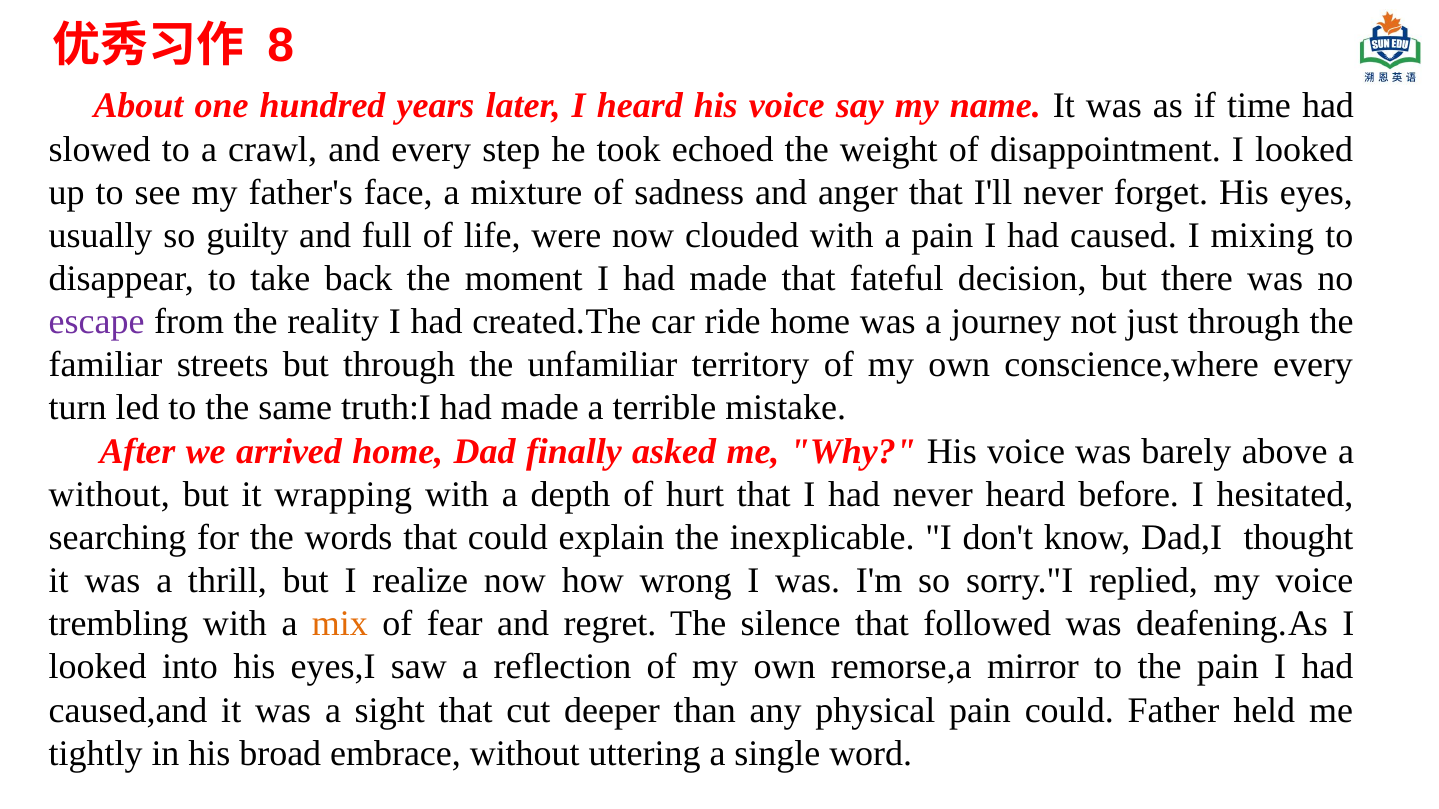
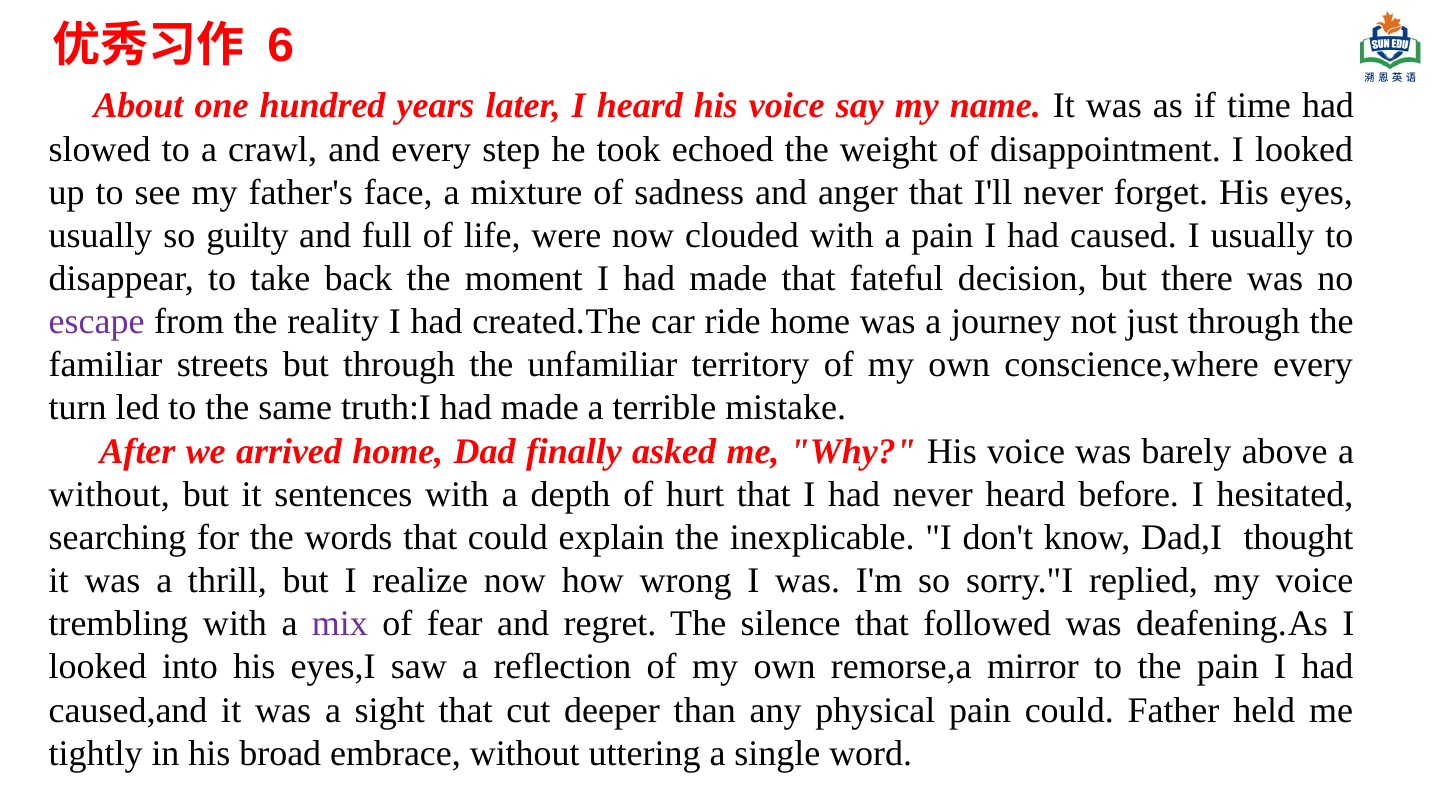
8: 8 -> 6 (281, 45)
I mixing: mixing -> usually (1263, 236)
wrapping: wrapping -> sentences (343, 495)
mix colour: orange -> purple (340, 624)
